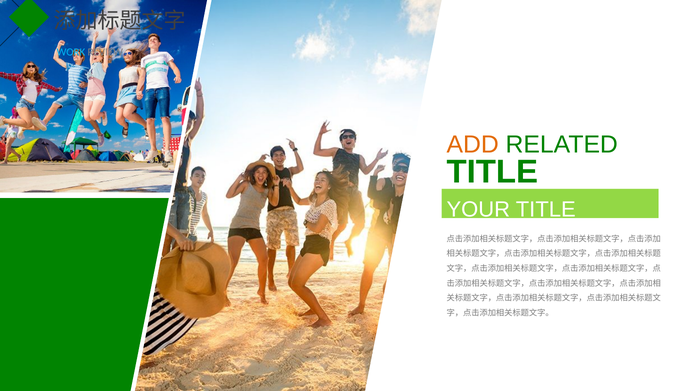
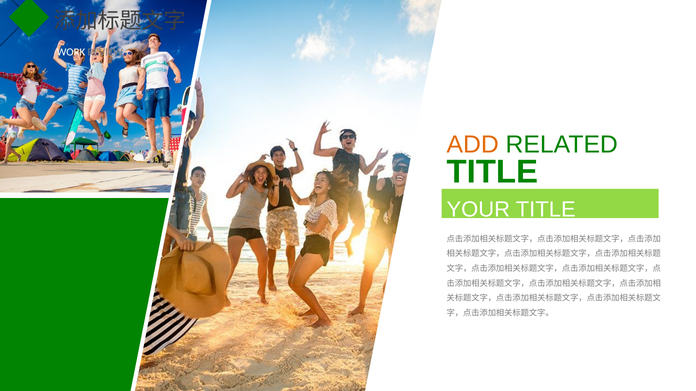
WORK colour: light blue -> white (71, 52)
